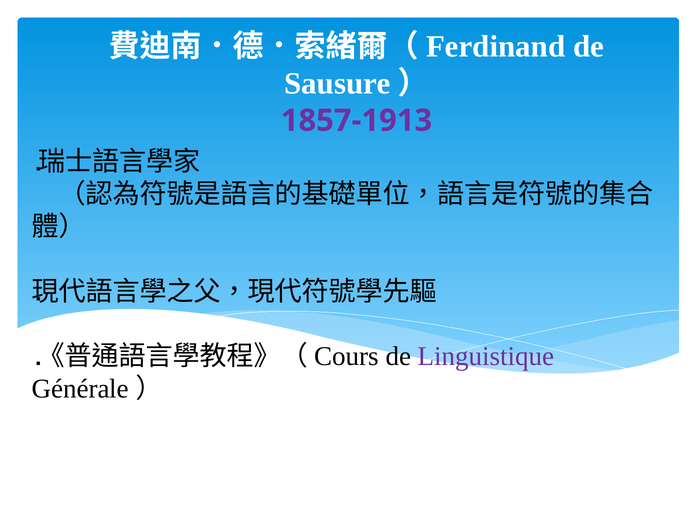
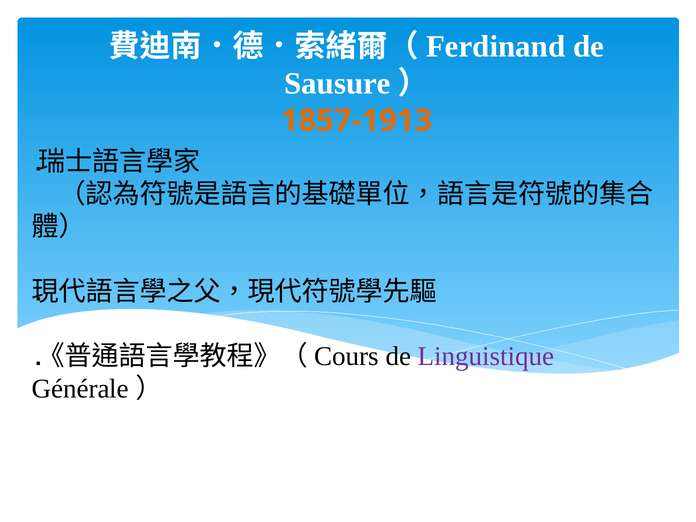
1857-1913 colour: purple -> orange (356, 121)
